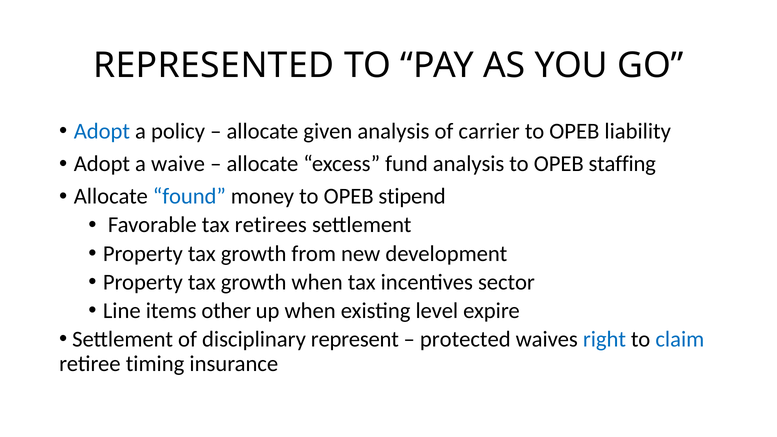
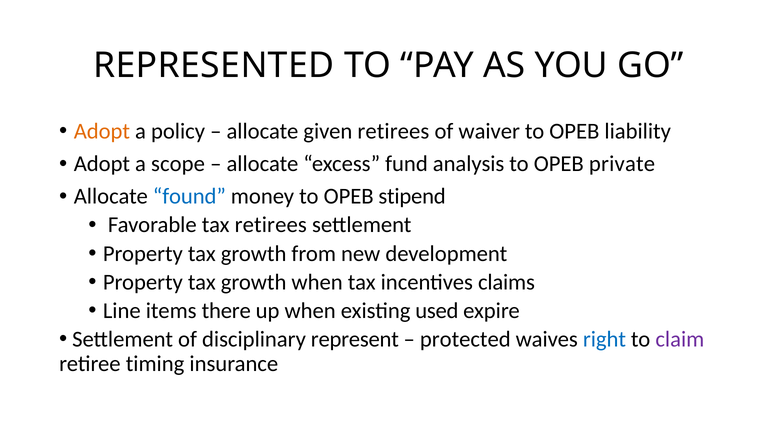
Adopt colour: blue -> orange (102, 131)
given analysis: analysis -> retirees (393, 131)
carrier: carrier -> waiver (489, 131)
waive: waive -> scope (178, 164)
staffing: staffing -> private (622, 164)
sector: sector -> claims (506, 282)
other: other -> there (226, 311)
level: level -> used (437, 311)
claim colour: blue -> purple (680, 339)
